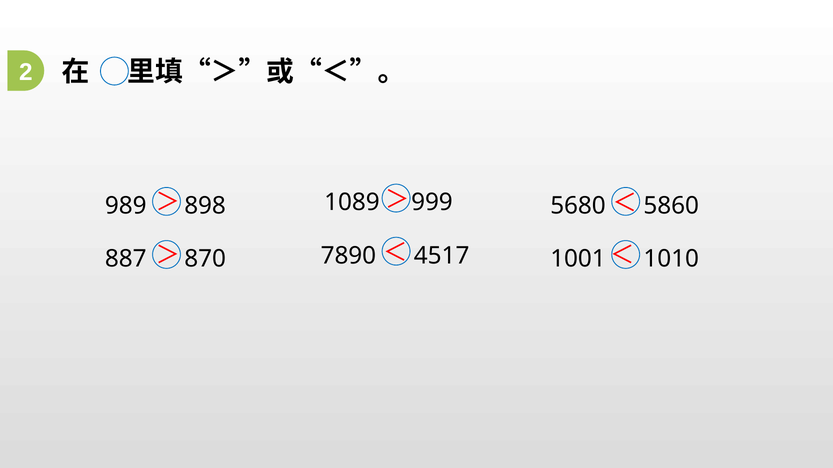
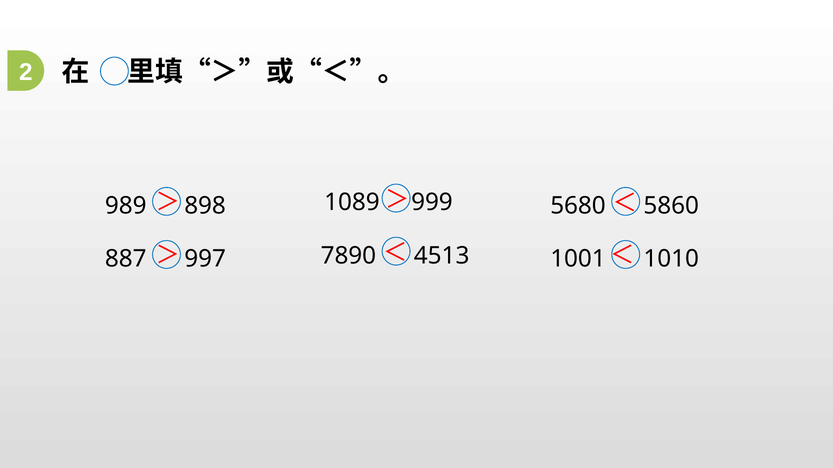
4517: 4517 -> 4513 (442, 256)
870: 870 -> 997 (205, 259)
